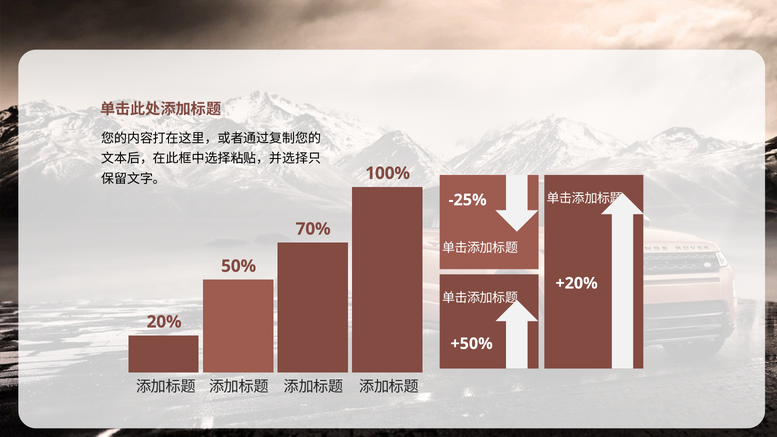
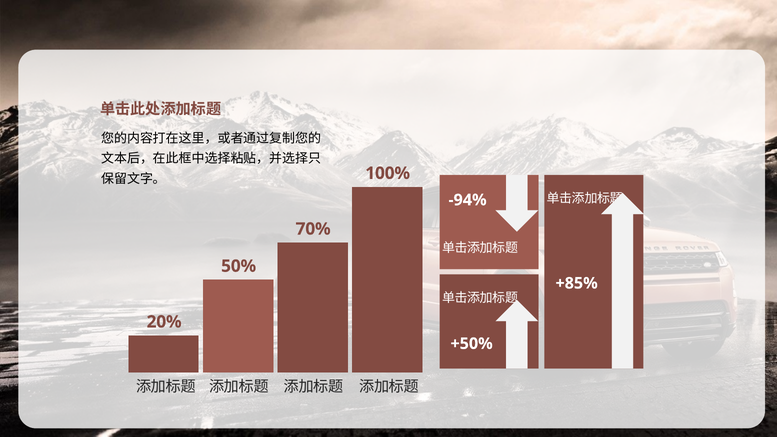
-25%: -25% -> -94% (468, 200)
+20%: +20% -> +85% (577, 283)
